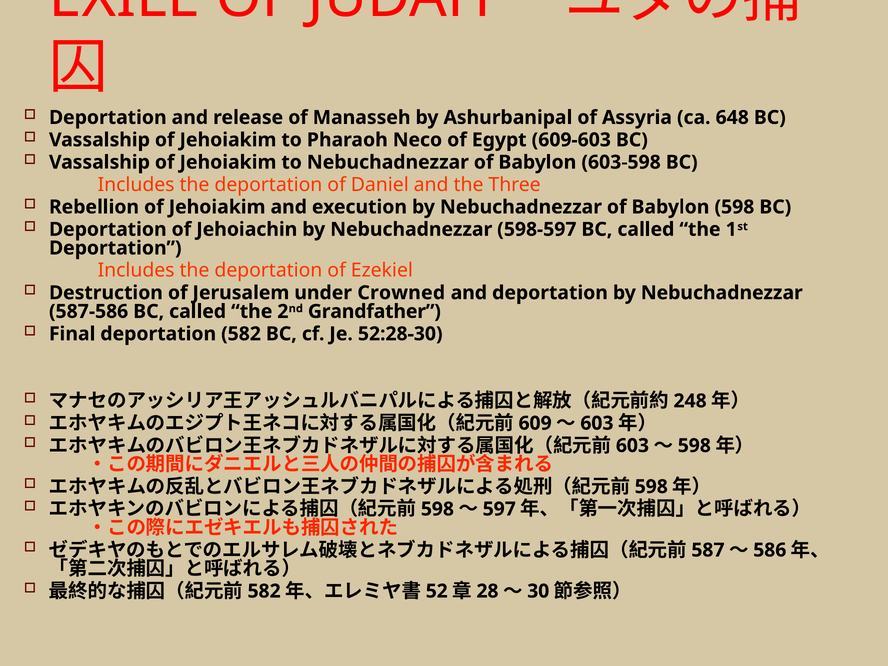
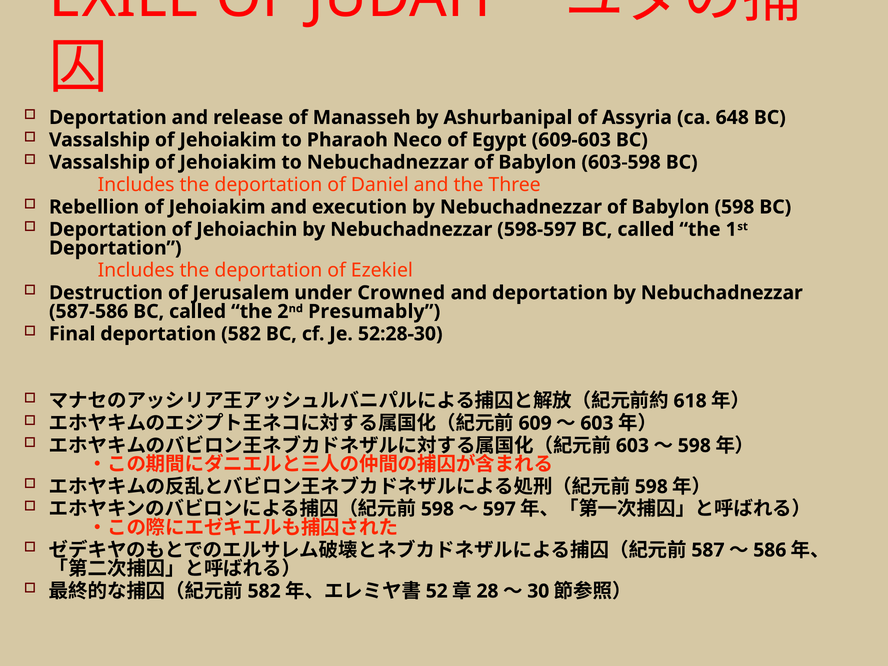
Grandfather: Grandfather -> Presumably (374, 311)
248: 248 -> 618 (690, 401)
